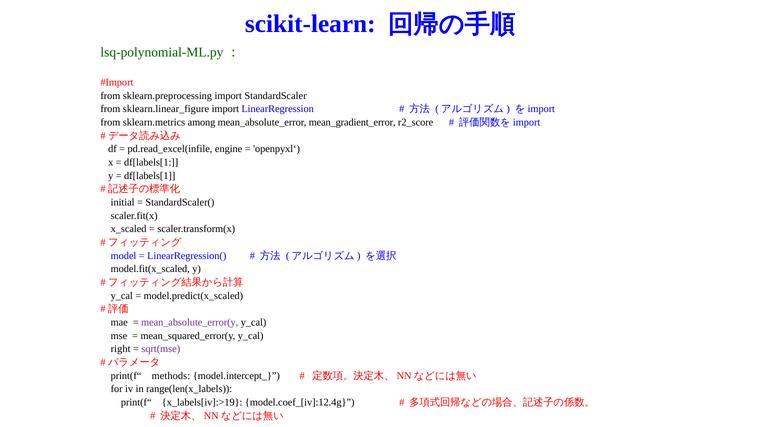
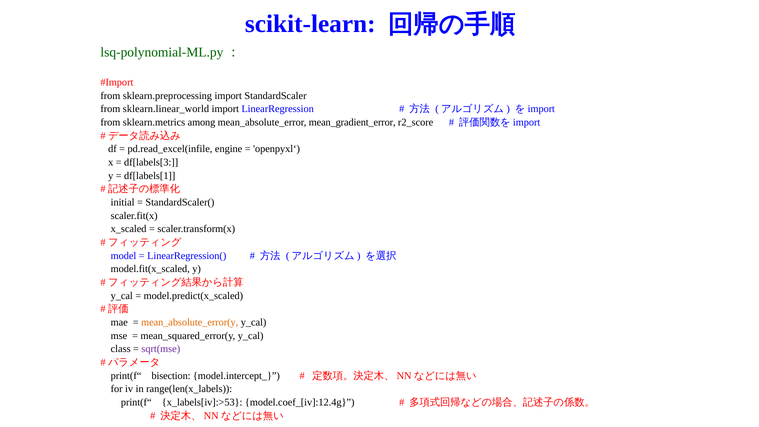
sklearn.linear_figure: sklearn.linear_figure -> sklearn.linear_world (166, 109)
df[labels[1: df[labels[1 -> df[labels[3 (151, 162)
mean_absolute_error(y colour: purple -> orange (190, 322)
right: right -> class (121, 349)
methods: methods -> bisection (171, 376)
x_labels[iv]:>19: x_labels[iv]:>19 -> x_labels[iv]:>53 (202, 402)
